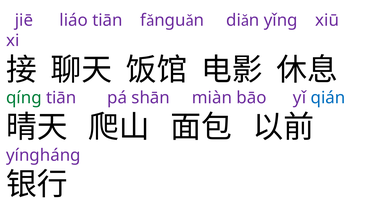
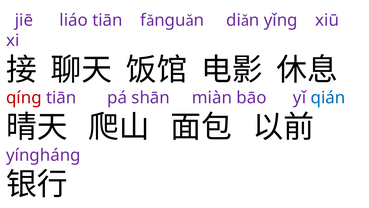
qíng colour: green -> red (24, 98)
